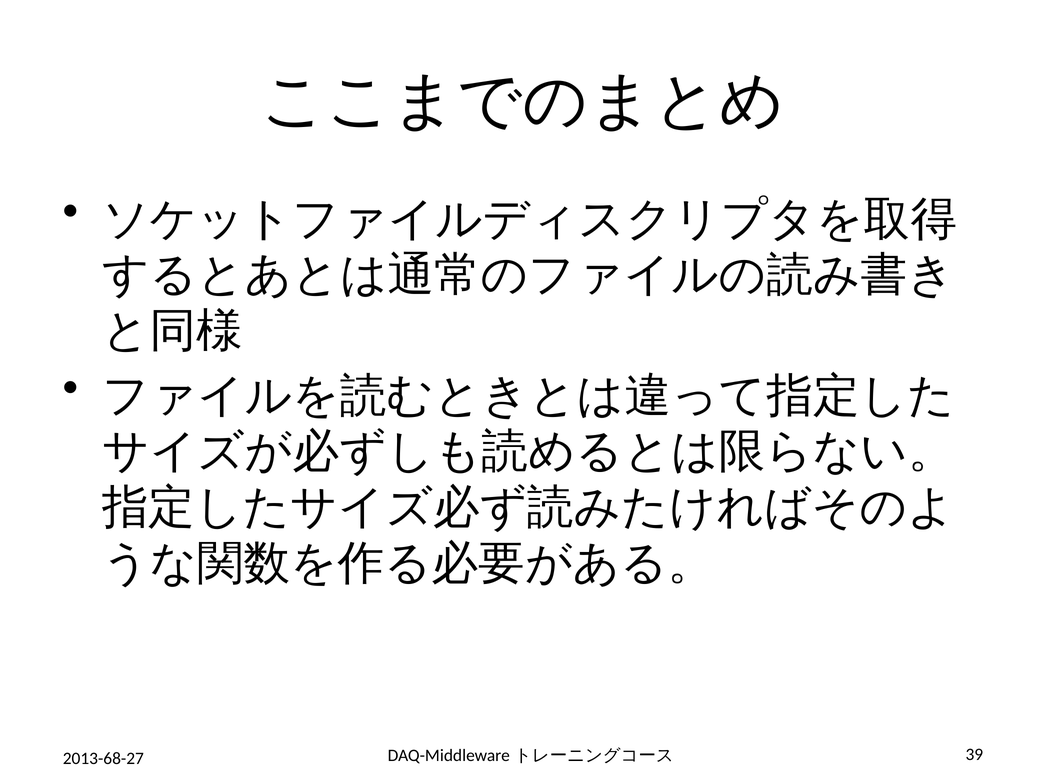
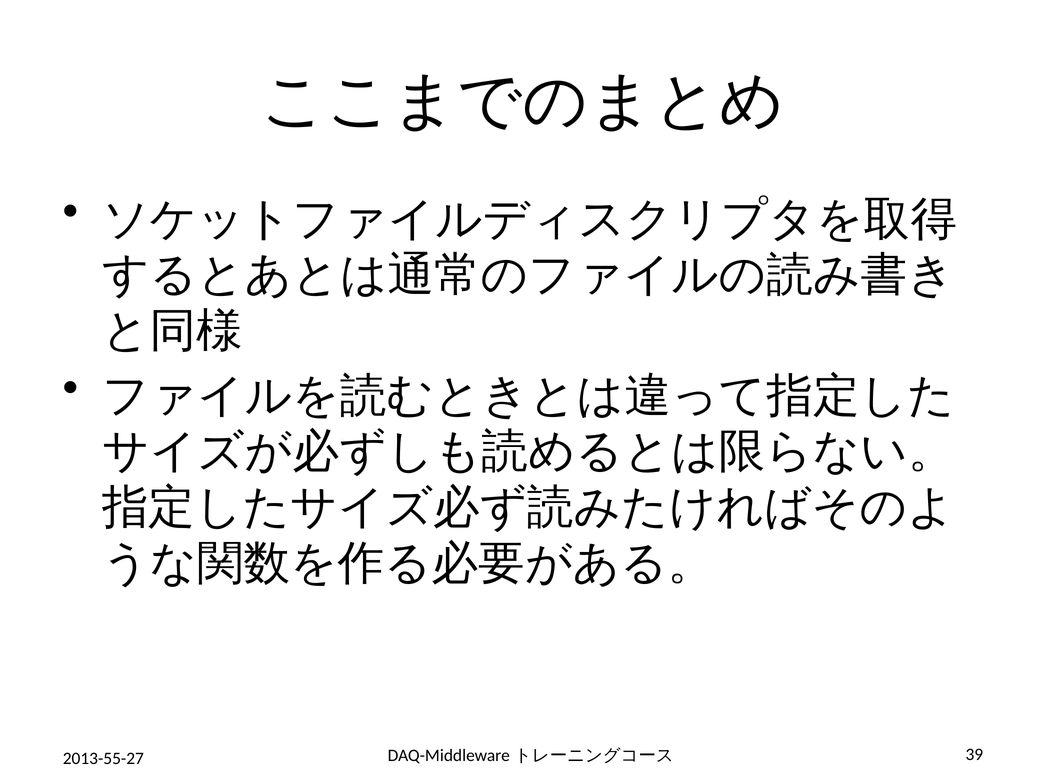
2013-68-27: 2013-68-27 -> 2013-55-27 (103, 759)
